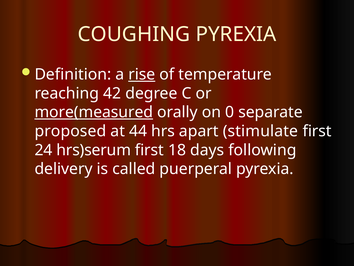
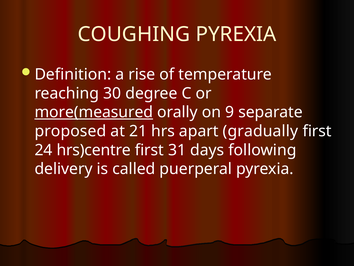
rise underline: present -> none (142, 74)
42: 42 -> 30 (112, 93)
0: 0 -> 9 (230, 112)
44: 44 -> 21 (138, 131)
stimulate: stimulate -> gradually (260, 131)
hrs)serum: hrs)serum -> hrs)centre (94, 150)
18: 18 -> 31 (177, 150)
